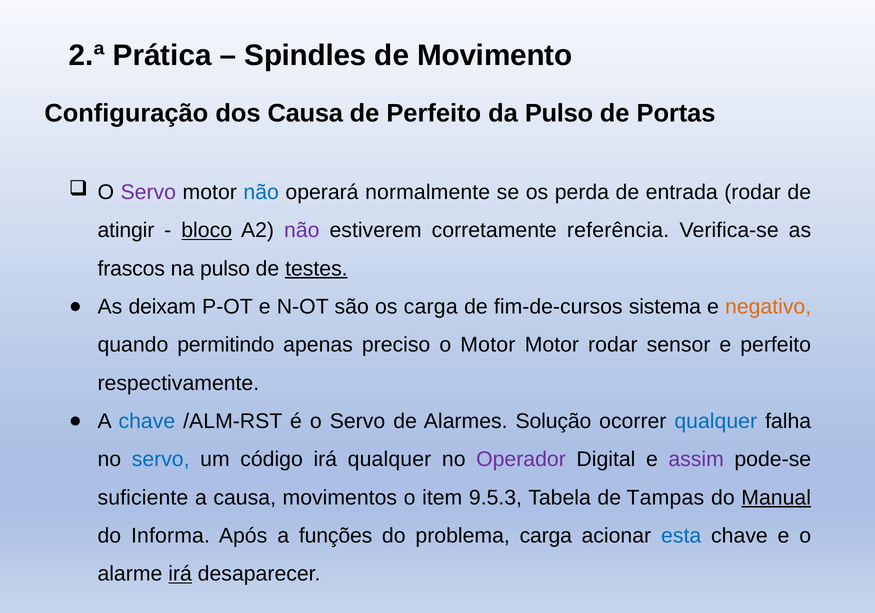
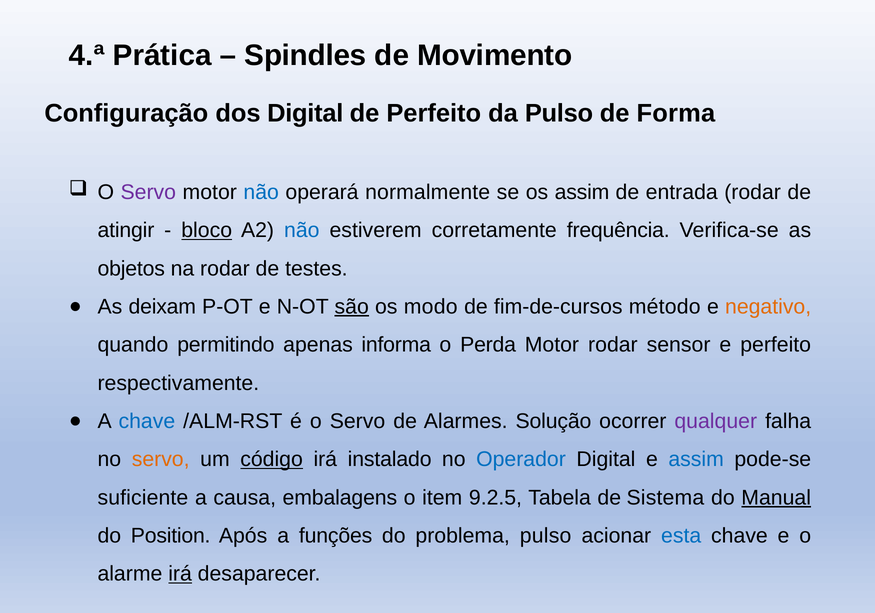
2.ª: 2.ª -> 4.ª (87, 55)
dos Causa: Causa -> Digital (305, 114)
Portas: Portas -> Forma (676, 114)
os perda: perda -> assim (582, 192)
não colour: purple -> blue (302, 231)
referência: referência -> frequência (618, 231)
frascos: frascos -> objetos (131, 269)
na pulso: pulso -> rodar (225, 269)
testes underline: present -> none (316, 269)
são underline: none -> present (352, 307)
os carga: carga -> modo (431, 307)
sistema: sistema -> método (665, 307)
preciso: preciso -> informa (396, 345)
o Motor: Motor -> Perda (488, 345)
qualquer colour: blue -> purple (716, 422)
servo colour: blue -> orange (161, 460)
código underline: none -> present (272, 460)
irá qualquer: qualquer -> instalado (390, 460)
Operador colour: purple -> blue (521, 460)
assim colour: purple -> blue (696, 460)
movimentos: movimentos -> embalagens (340, 498)
9.5.3: 9.5.3 -> 9.2.5 (495, 498)
Tampas: Tampas -> Sistema (665, 498)
Informa: Informa -> Position (171, 536)
problema carga: carga -> pulso (546, 536)
